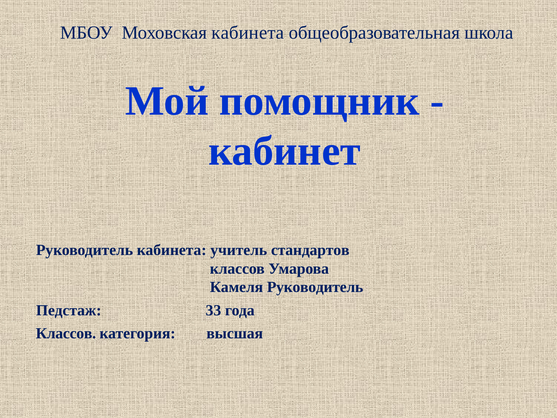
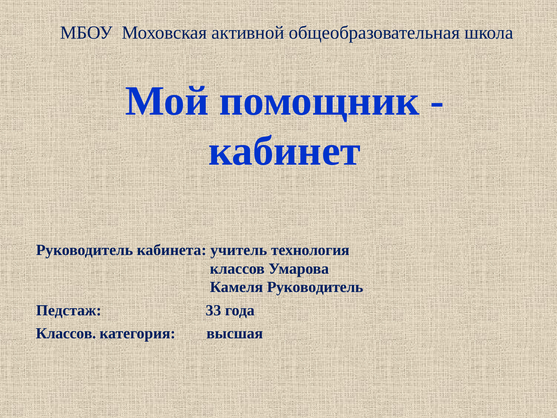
Моховская кабинета: кабинета -> активной (248, 33)
стандартов: стандартов -> технология (310, 250)
